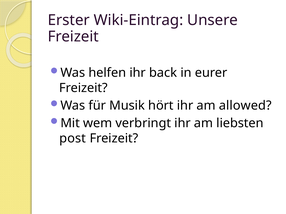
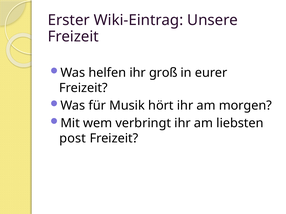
back: back -> groß (163, 73)
allowed: allowed -> morgen (245, 106)
